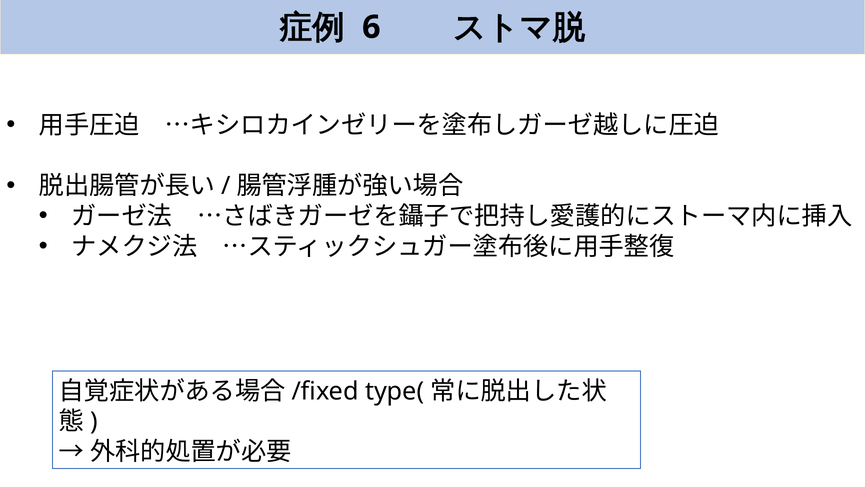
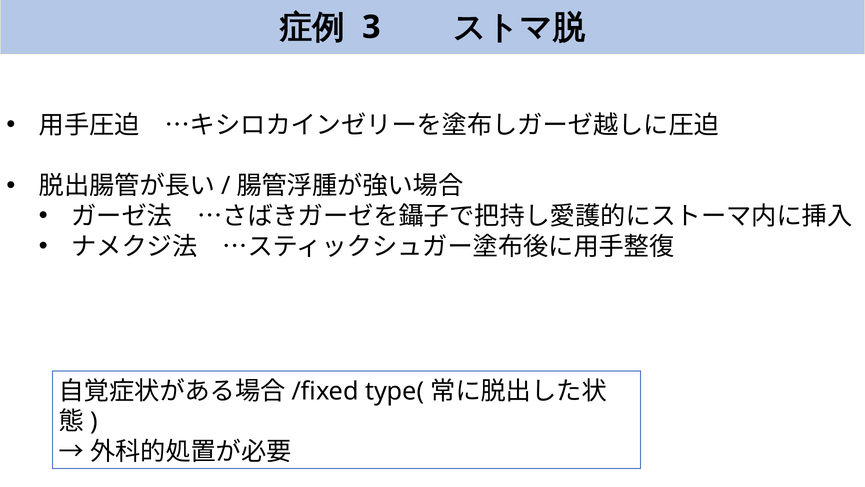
6: 6 -> 3 (371, 27)
